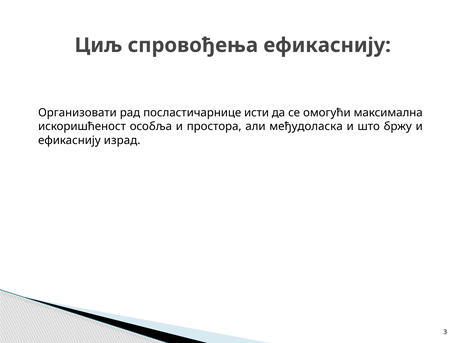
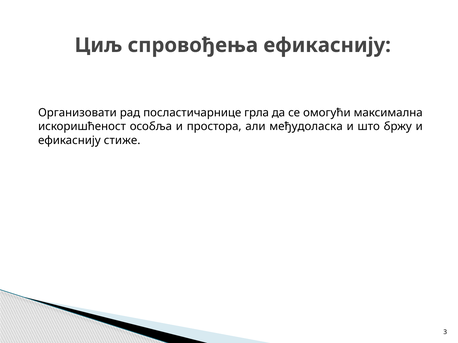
исти: исти -> грла (257, 113)
израд: израд -> стиже (122, 140)
